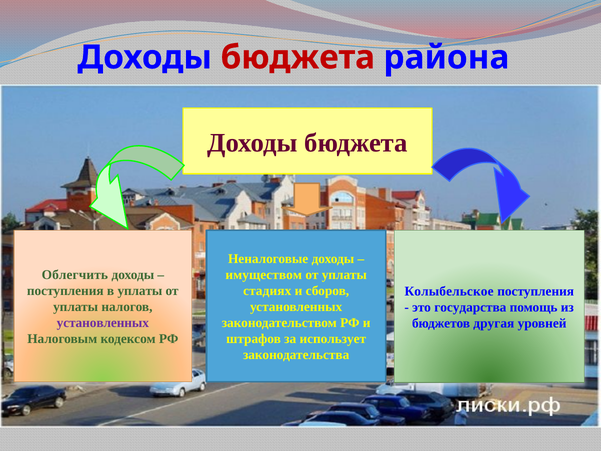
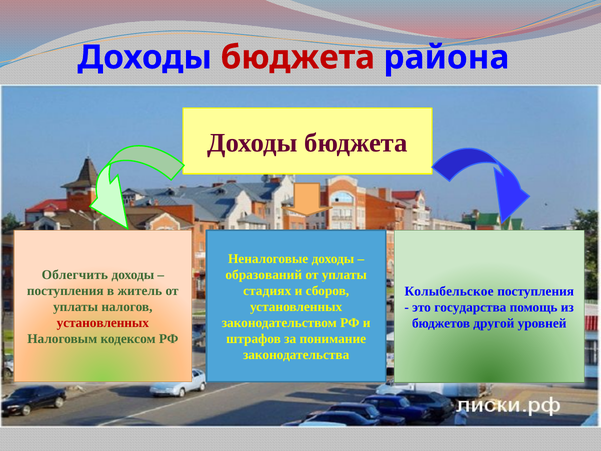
имуществом: имуществом -> образований (264, 275)
в уплаты: уплаты -> житель (140, 291)
установленных colour: purple -> red (103, 323)
другая: другая -> другой (494, 323)
использует: использует -> понимание (333, 339)
